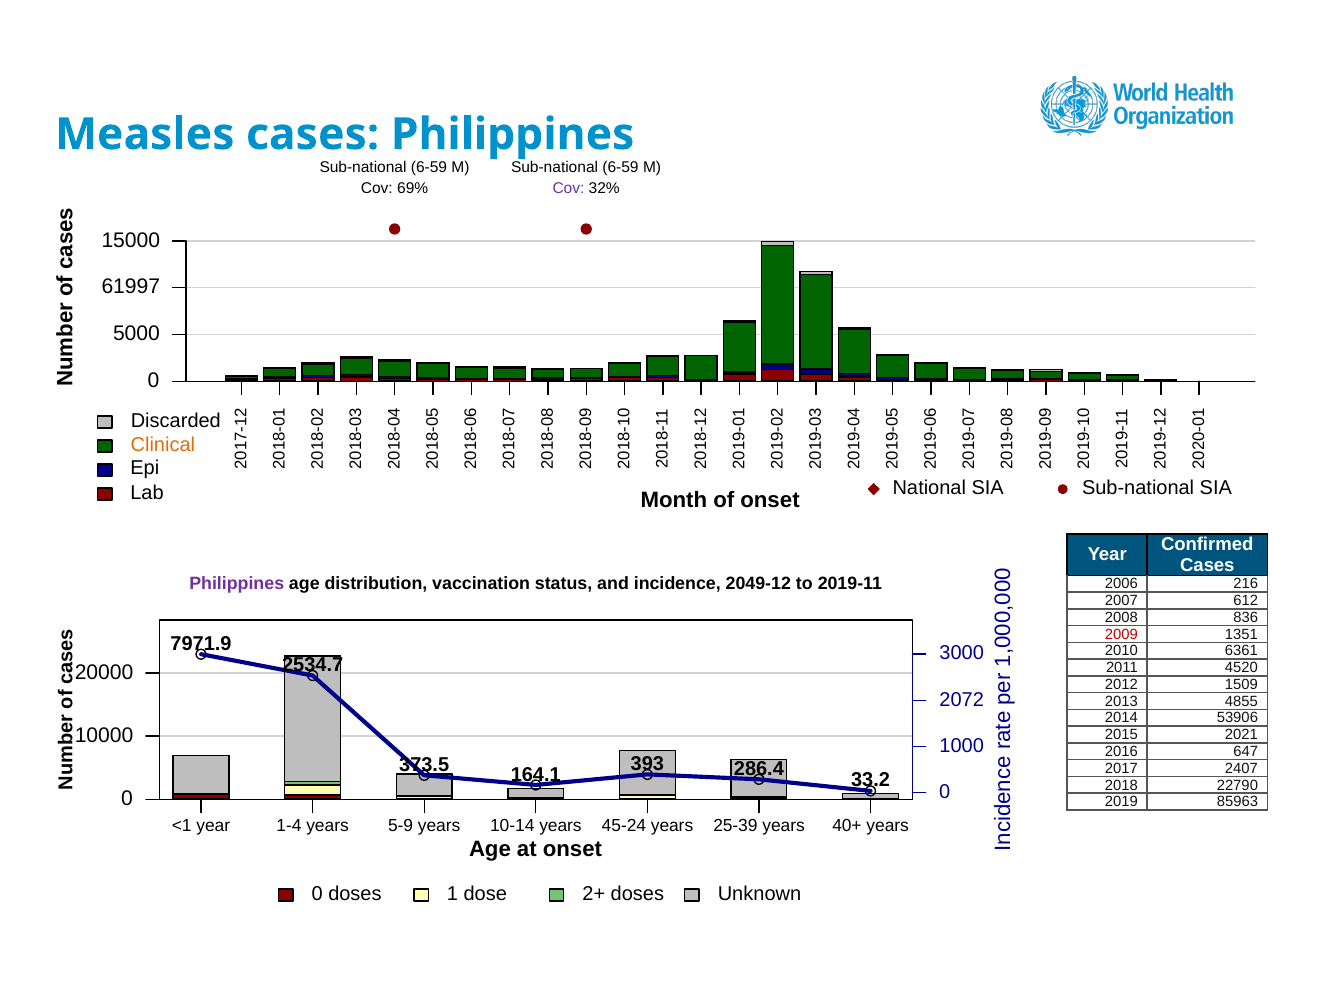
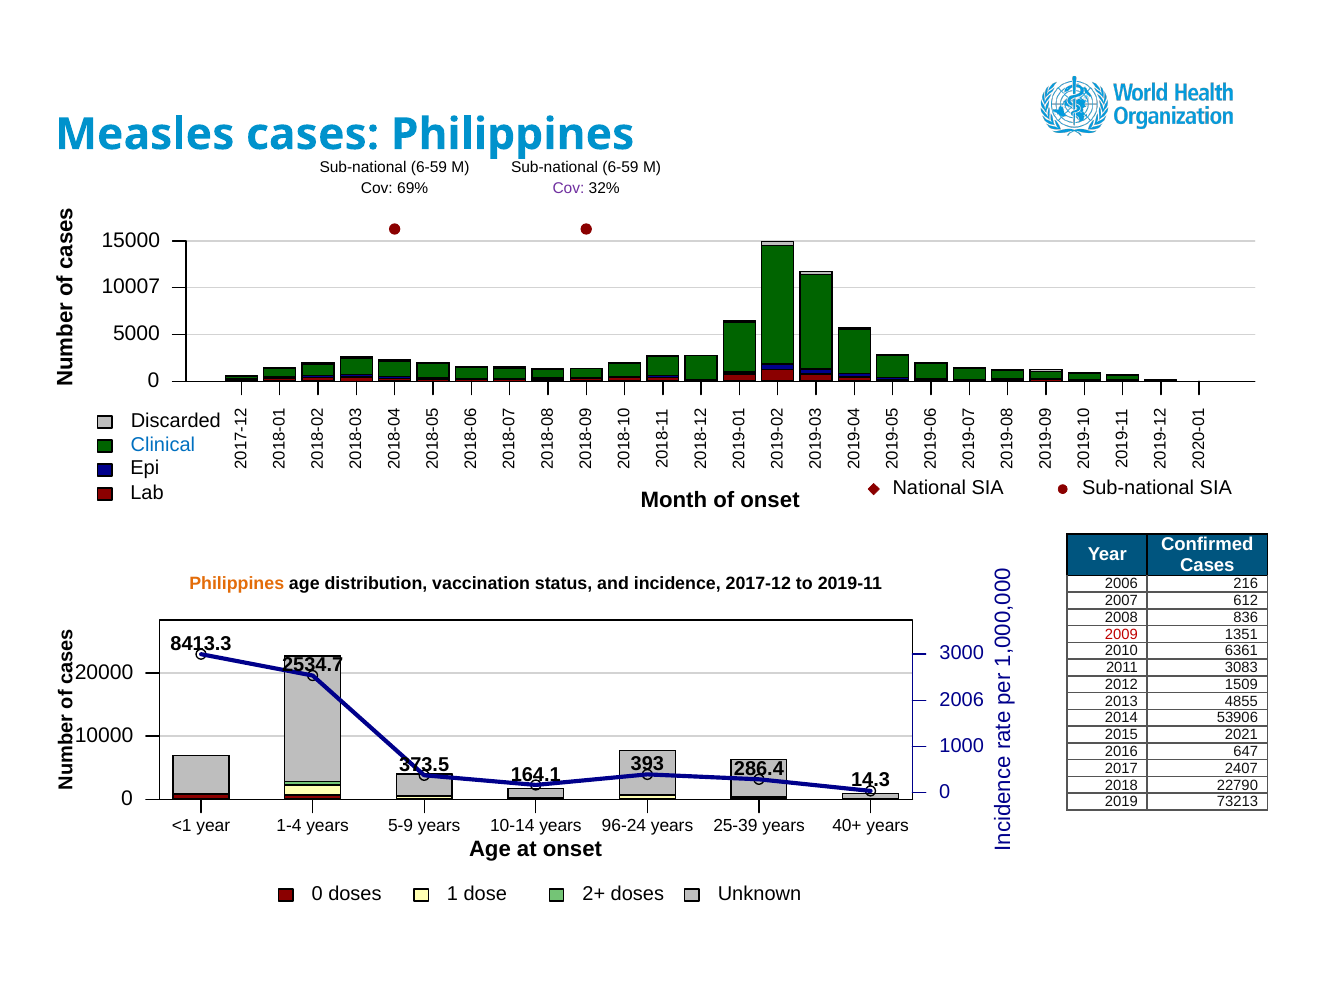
61997: 61997 -> 10007 (131, 287)
Clinical colour: orange -> blue (163, 445)
Philippines colour: purple -> orange (237, 584)
2049-12: 2049-12 -> 2017-12 (758, 584)
7971.9: 7971.9 -> 8413.3 (201, 643)
4520: 4520 -> 3083 (1241, 667)
2072: 2072 -> 2006 (962, 699)
33.2: 33.2 -> 14.3 (870, 780)
85963: 85963 -> 73213 (1237, 801)
45-24: 45-24 -> 96-24 (624, 825)
